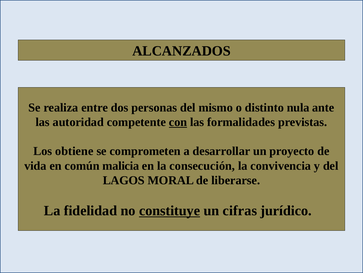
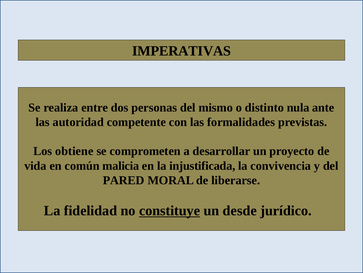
ALCANZADOS: ALCANZADOS -> IMPERATIVAS (182, 51)
con underline: present -> none (178, 122)
consecución: consecución -> injustificada (202, 165)
LAGOS: LAGOS -> PARED (124, 180)
cifras: cifras -> desde (240, 210)
